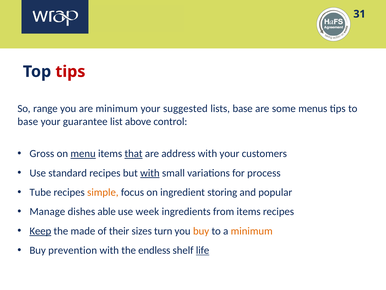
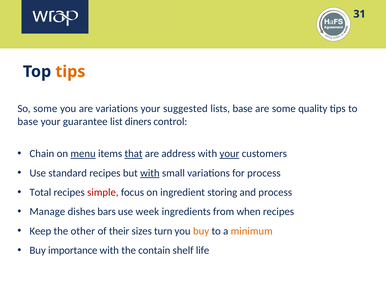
tips colour: red -> orange (70, 71)
So range: range -> some (45, 108)
are minimum: minimum -> variations (117, 108)
menus: menus -> quality (313, 108)
above: above -> diners (138, 121)
Gross: Gross -> Chain (42, 153)
your underline: none -> present (229, 153)
Tube: Tube -> Total (40, 192)
simple colour: orange -> red (103, 192)
and popular: popular -> process (275, 192)
able: able -> bars (107, 211)
from items: items -> when (249, 211)
Keep underline: present -> none (40, 231)
made: made -> other (83, 231)
prevention: prevention -> importance (73, 250)
endless: endless -> contain (154, 250)
life underline: present -> none (203, 250)
